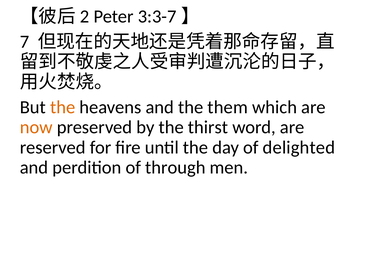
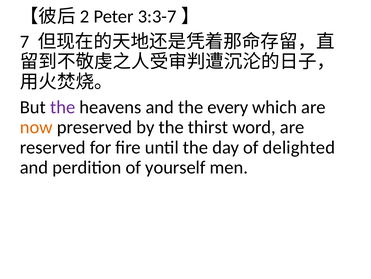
the colour: orange -> purple (63, 107)
them: them -> every (228, 107)
through: through -> yourself (175, 167)
